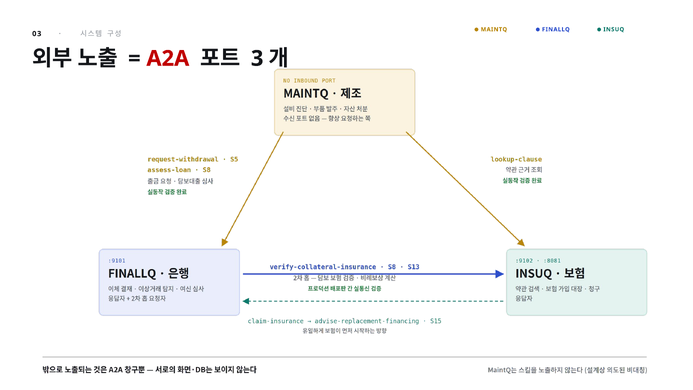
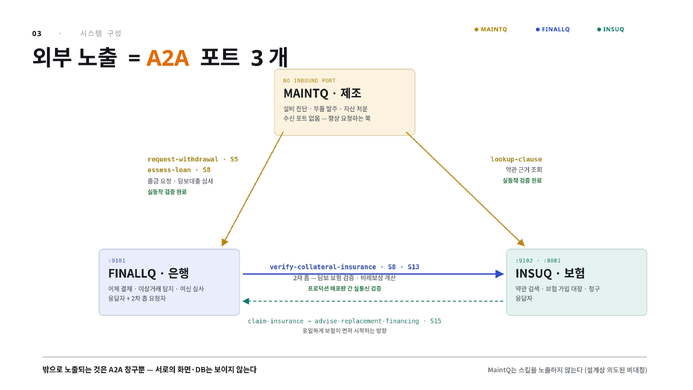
A2A colour: red -> orange (168, 59)
